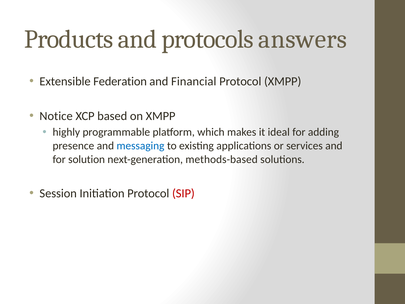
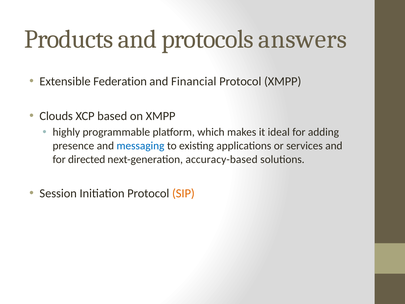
Notice: Notice -> Clouds (56, 116)
solution: solution -> directed (87, 159)
methods-based: methods-based -> accuracy-based (222, 159)
SIP colour: red -> orange (183, 193)
